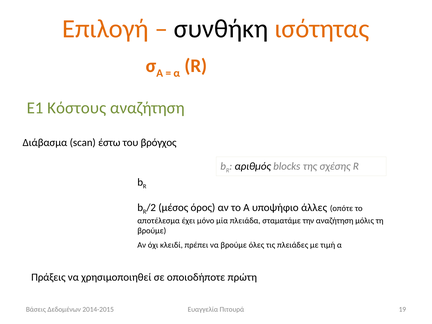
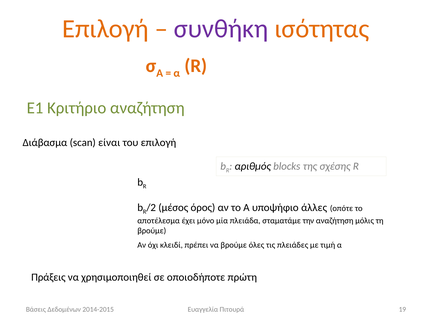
συνθήκη colour: black -> purple (221, 29)
Κόστους: Κόστους -> Κριτήριο (77, 108)
έστω: έστω -> είναι (109, 143)
του βρόγχος: βρόγχος -> επιλογή (158, 143)
